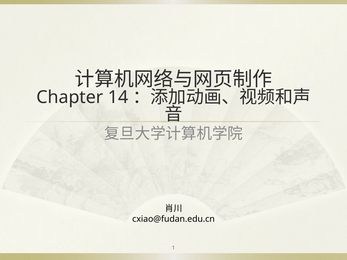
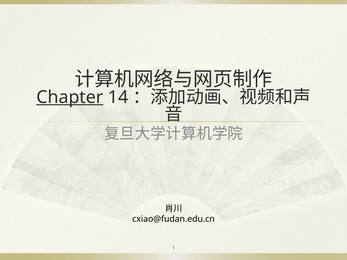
Chapter underline: none -> present (70, 97)
